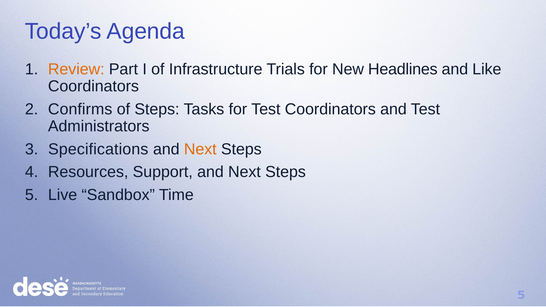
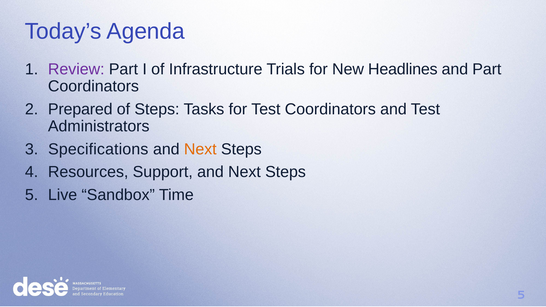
Review colour: orange -> purple (76, 69)
and Like: Like -> Part (487, 69)
Confirms: Confirms -> Prepared (80, 109)
